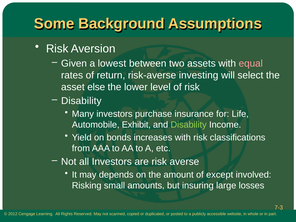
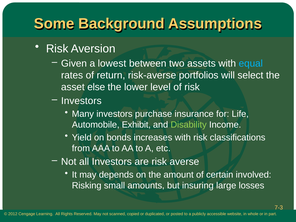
equal colour: pink -> light blue (251, 63)
investing: investing -> portfolios (199, 75)
Disability: Disability -> Investors (81, 101)
except: except -> certain (220, 175)
